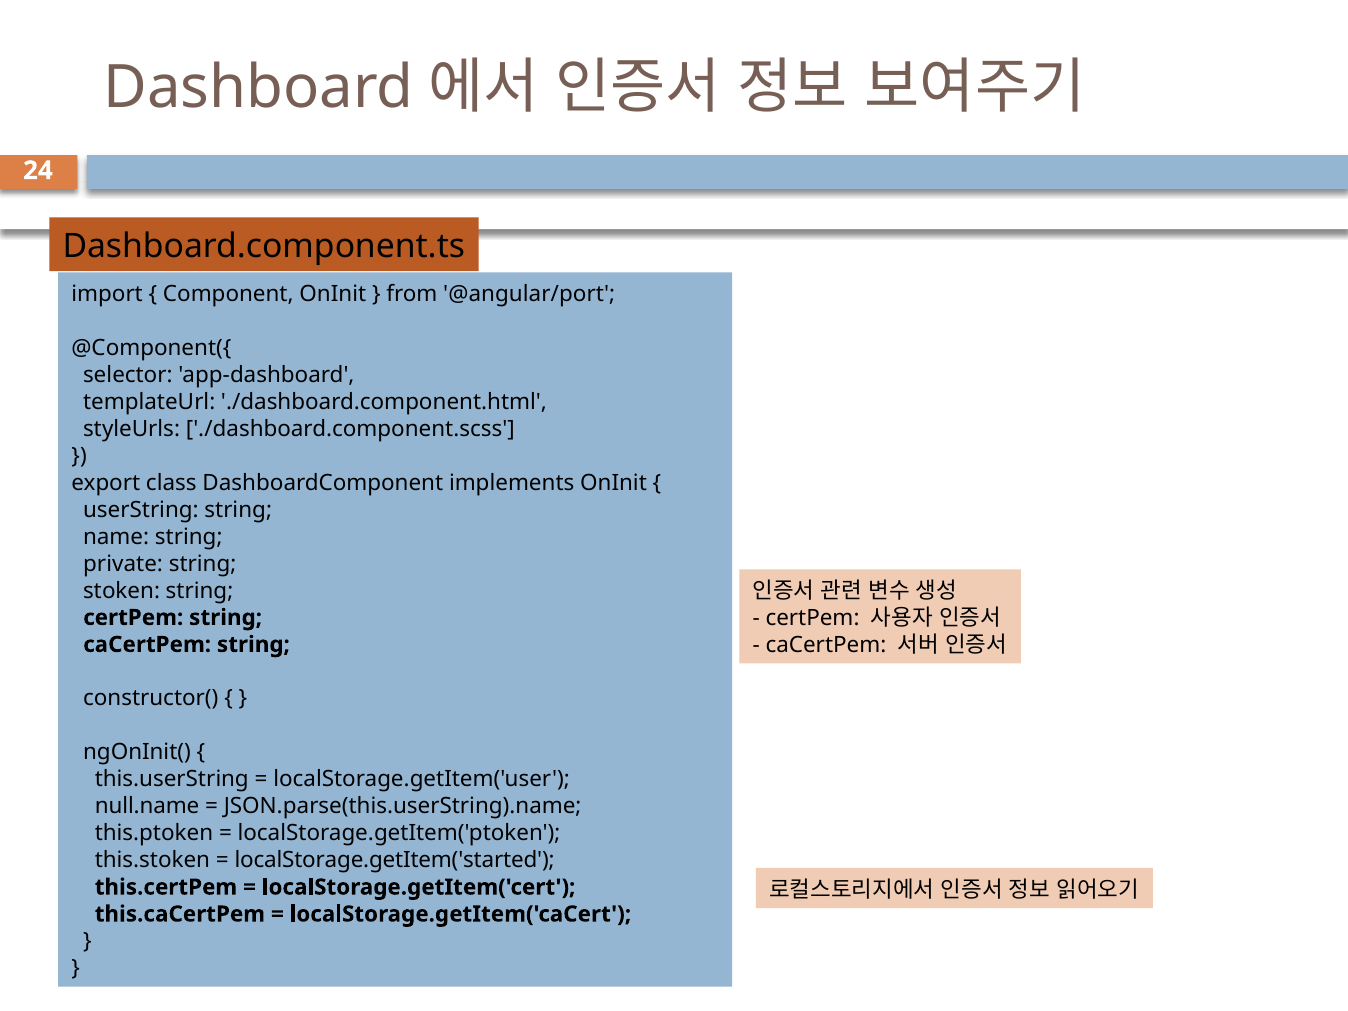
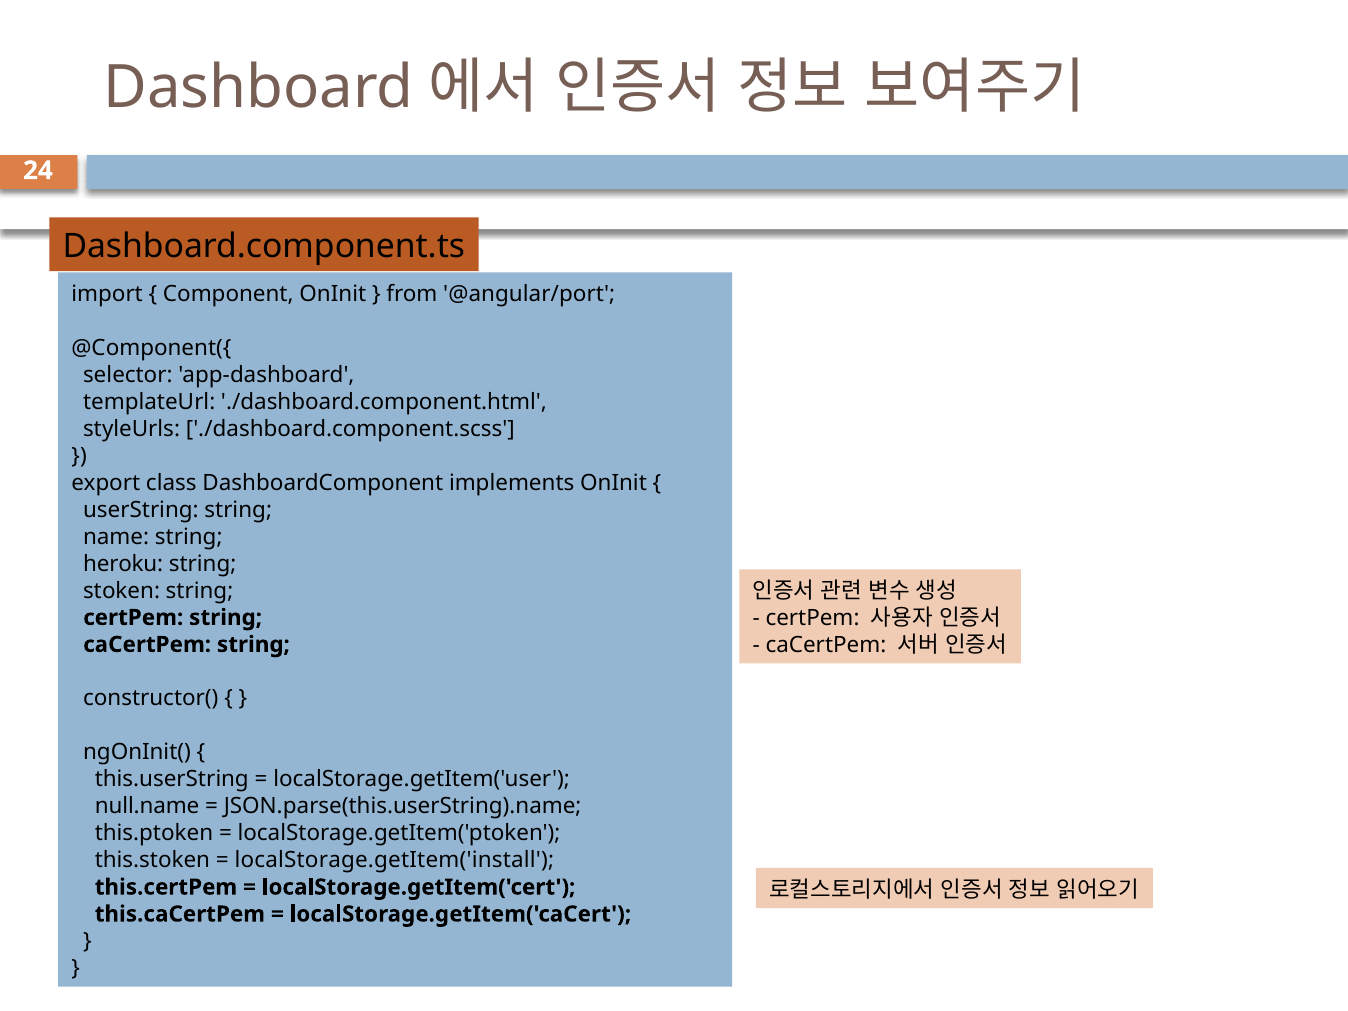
private: private -> heroku (123, 564)
localStorage.getItem('started: localStorage.getItem('started -> localStorage.getItem('install (394, 860)
